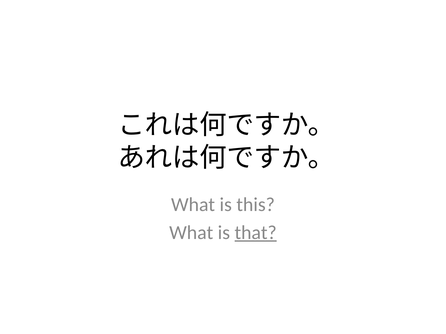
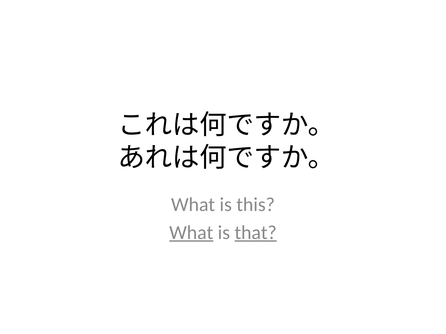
What underline: none -> present (191, 233)
